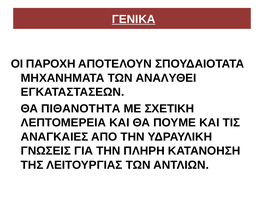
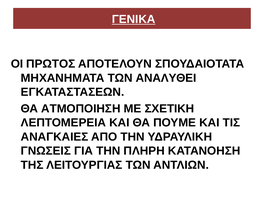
ΠΑΡΟΧΗ: ΠΑΡΟΧΗ -> ΠΡΩΤΟΣ (51, 64)
ΠΙΘΑΝΟΤΗΤΑ: ΠΙΘΑΝΟΤΗΤΑ -> ΑΤΜΟΠΟΙΗΣΗ (81, 109)
